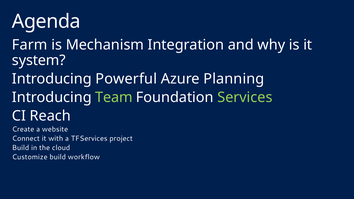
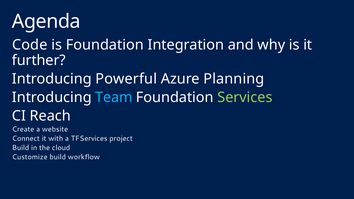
Farm: Farm -> Code (30, 45)
is Mechanism: Mechanism -> Foundation (105, 45)
system: system -> further (39, 60)
Team colour: light green -> light blue (114, 97)
